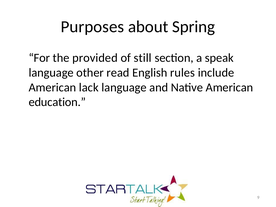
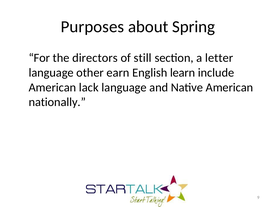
provided: provided -> directors (95, 58)
speak: speak -> letter (219, 58)
read: read -> earn (118, 73)
rules: rules -> learn (183, 73)
education: education -> nationally (57, 102)
